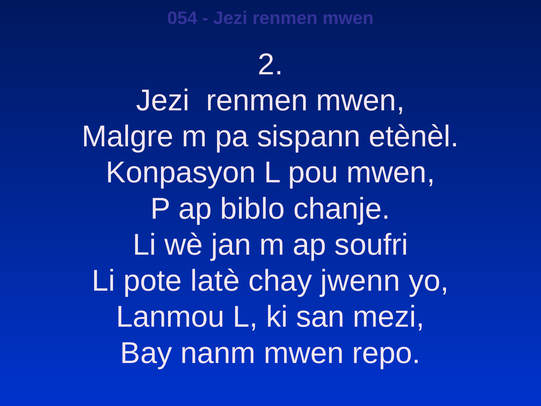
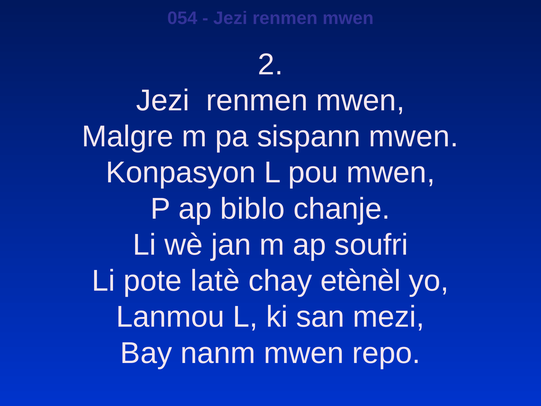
sispann etènèl: etènèl -> mwen (414, 137)
jwenn: jwenn -> etènèl (361, 281)
